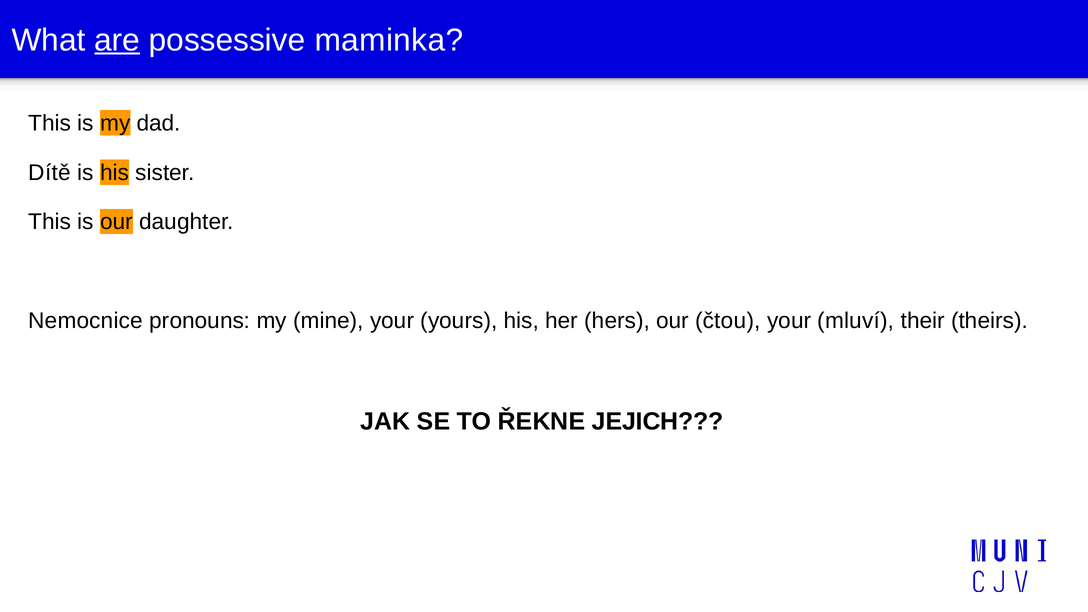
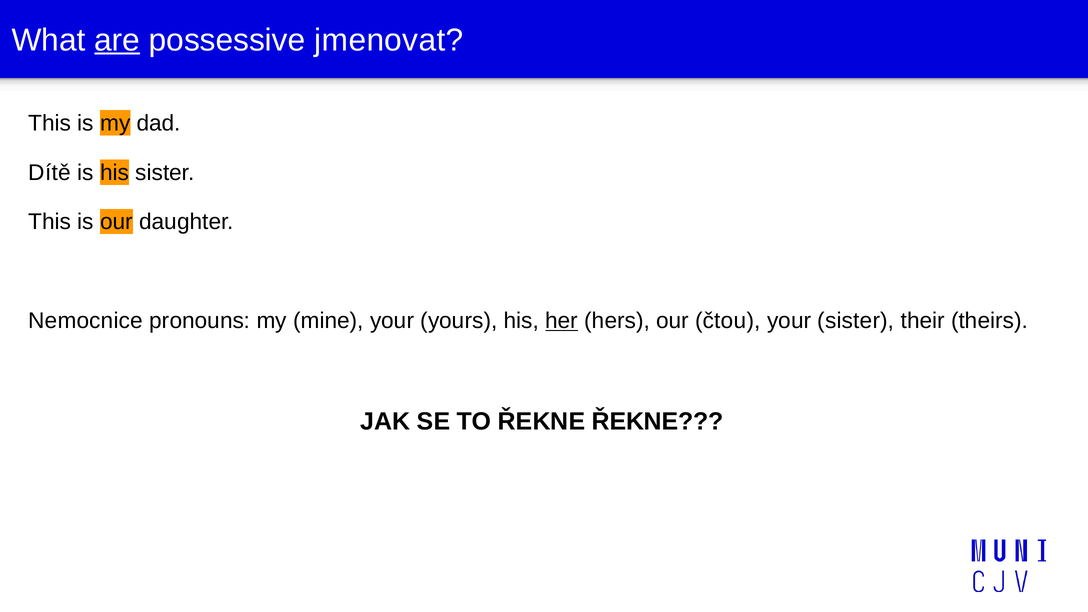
maminka: maminka -> jmenovat (389, 40)
her underline: none -> present (562, 321)
your mluví: mluví -> sister (856, 321)
ŘEKNE JEJICH: JEJICH -> ŘEKNE (658, 421)
